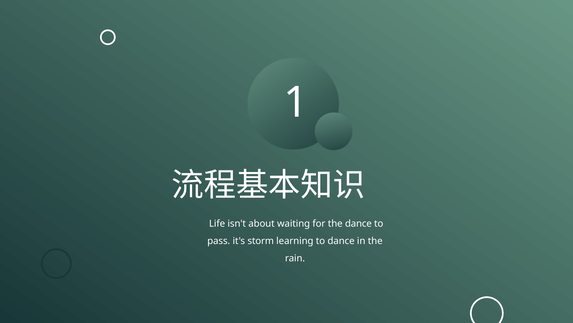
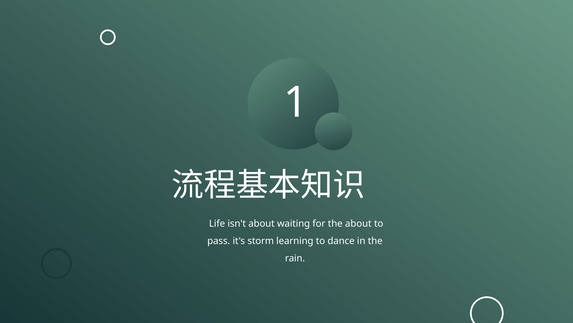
the dance: dance -> about (358, 223)
